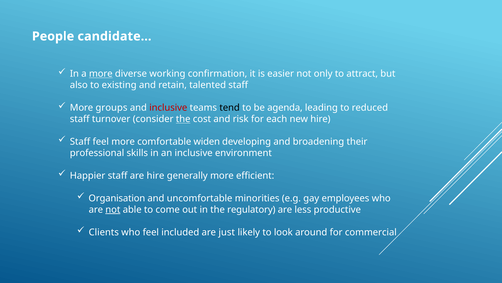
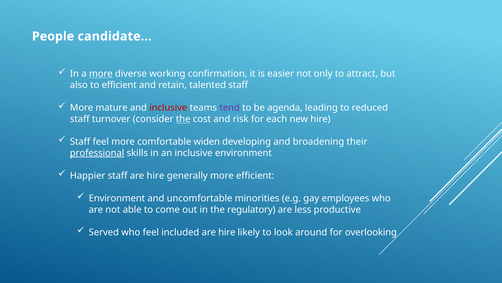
to existing: existing -> efficient (119, 85)
groups: groups -> mature (112, 108)
tend colour: black -> purple (230, 108)
professional underline: none -> present (97, 153)
Organisation: Organisation -> Environment (117, 198)
not underline: present -> none (113, 209)
Clients: Clients -> Served (104, 232)
included are just: just -> hire (227, 232)
commercial: commercial -> overlooking (371, 232)
